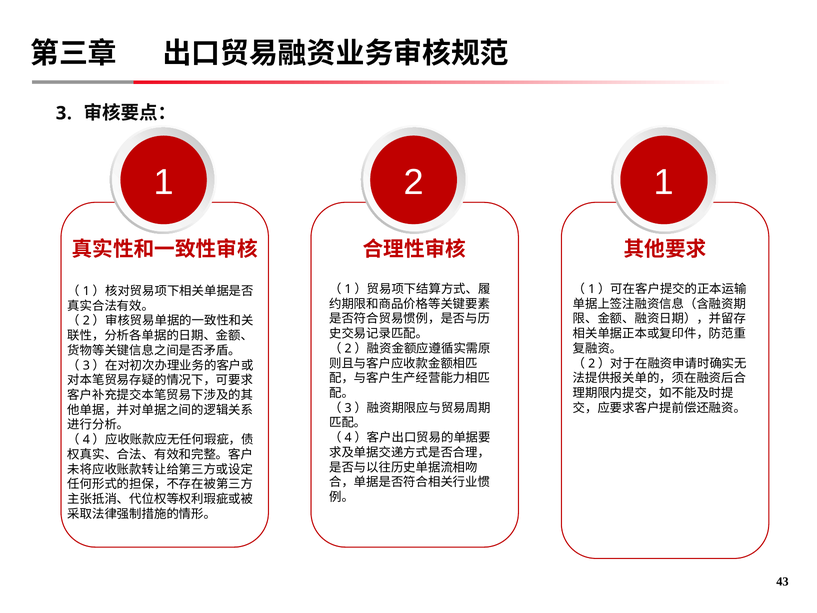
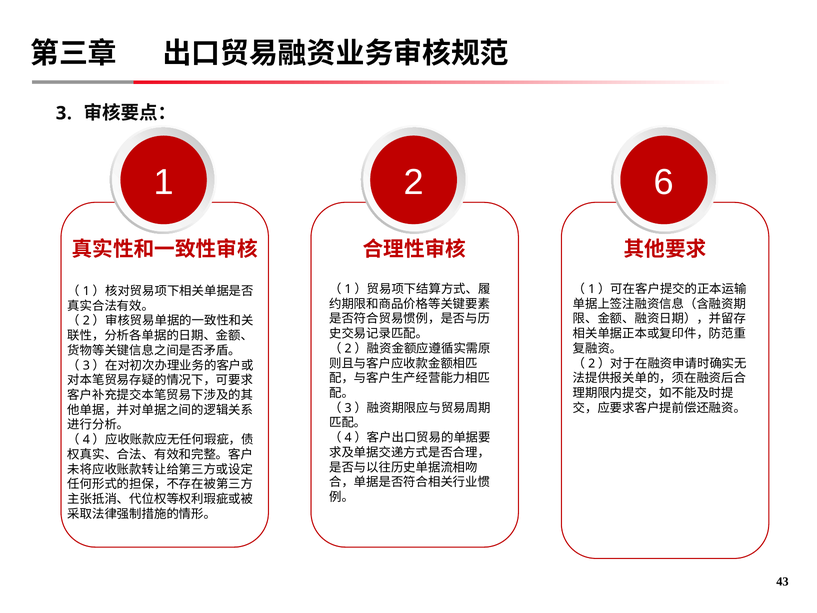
2 1: 1 -> 6 (664, 182)
